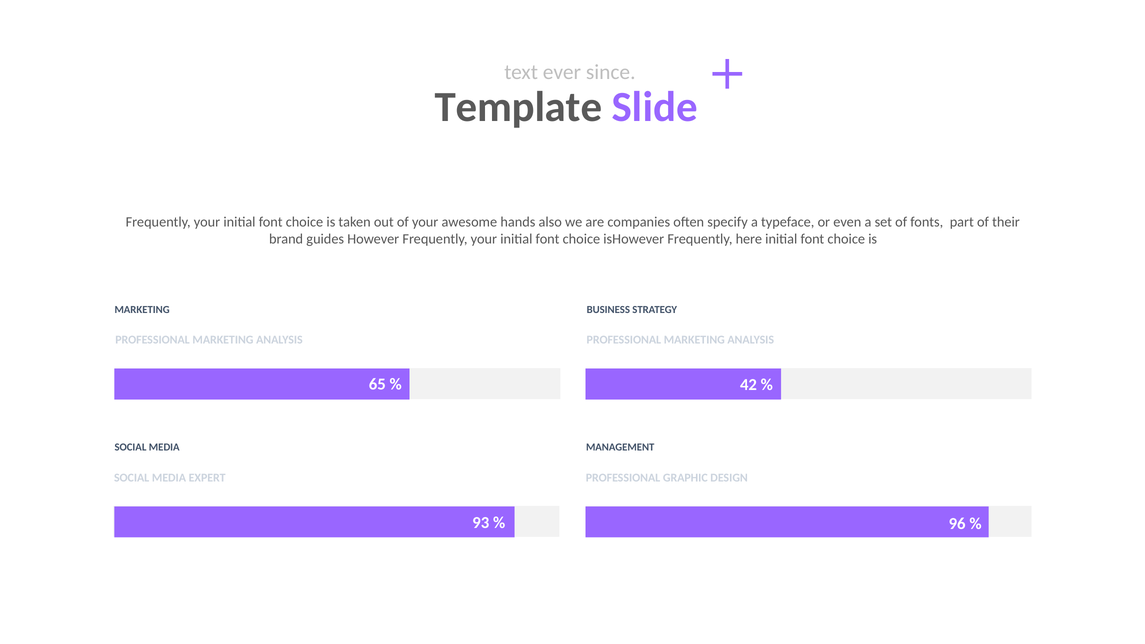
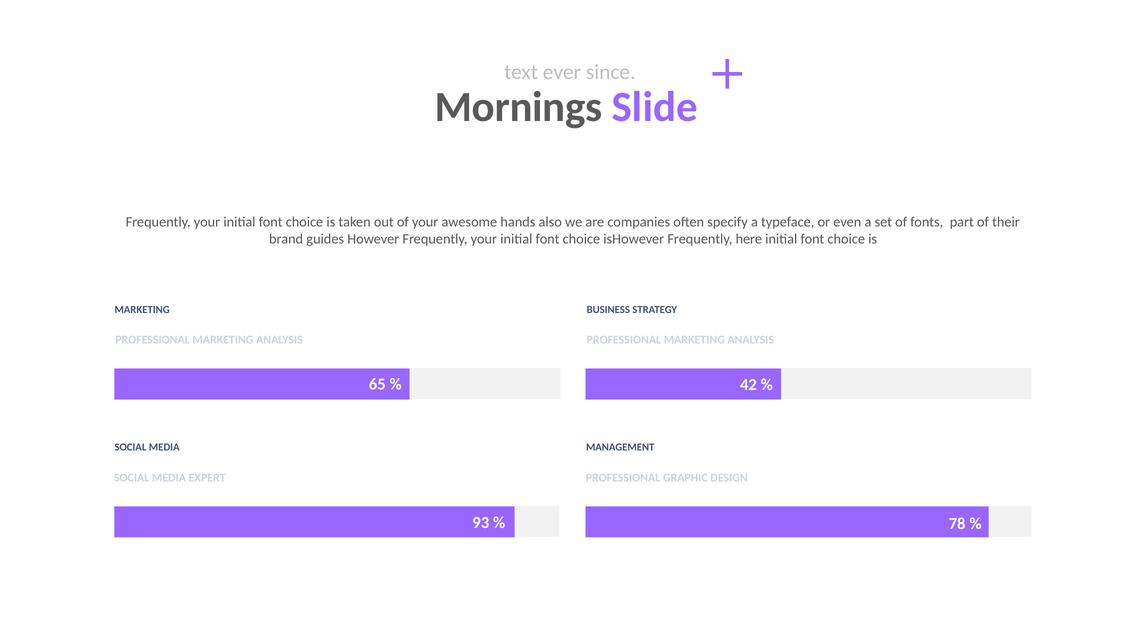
Template: Template -> Mornings (518, 107)
96: 96 -> 78 (957, 524)
